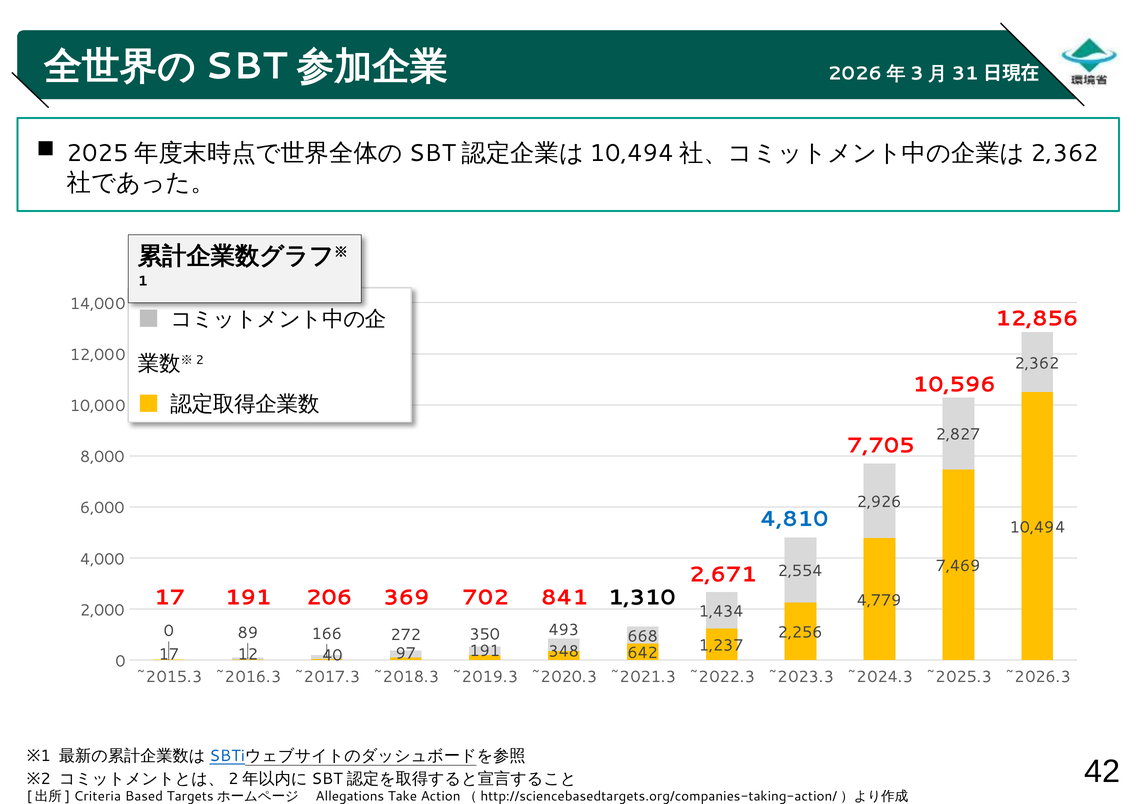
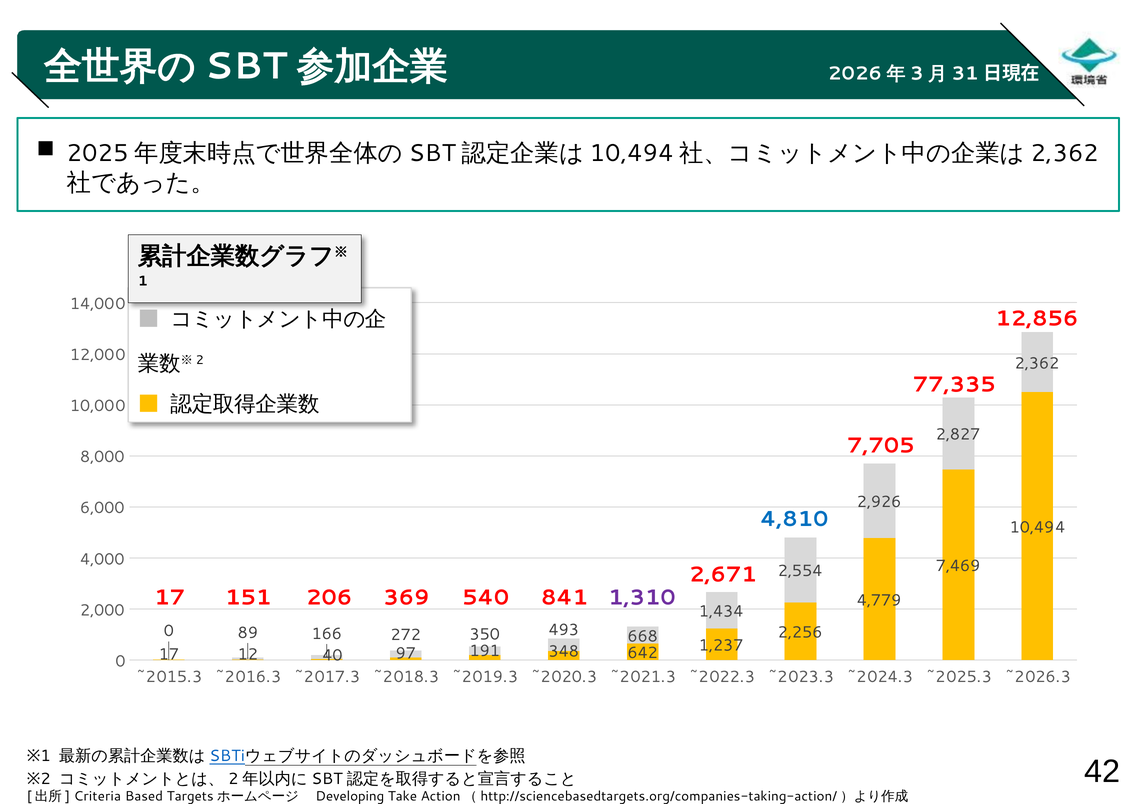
10,596: 10,596 -> 77,335 (954, 385)
17 191: 191 -> 151 (248, 597)
702: 702 -> 540 (486, 597)
1,310 colour: black -> purple (642, 597)
Allegations: Allegations -> Developing (350, 796)
